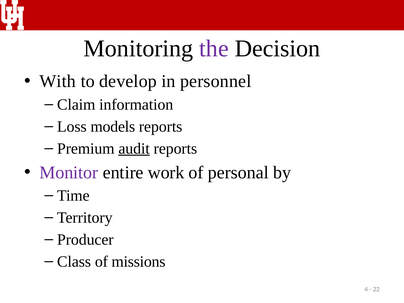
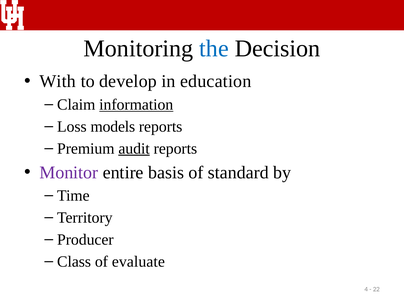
the colour: purple -> blue (214, 48)
personnel: personnel -> education (216, 81)
information underline: none -> present (136, 105)
work: work -> basis (166, 172)
personal: personal -> standard (238, 172)
missions: missions -> evaluate (138, 262)
